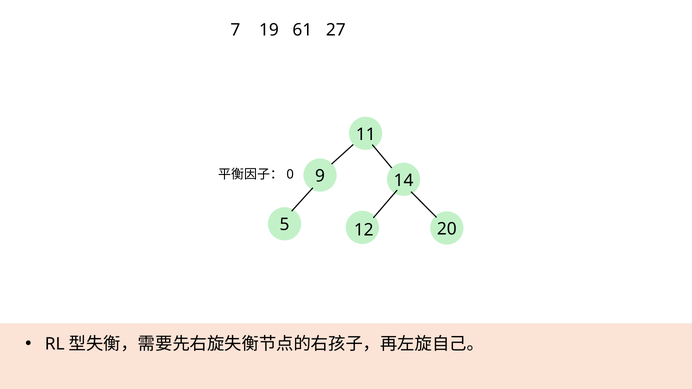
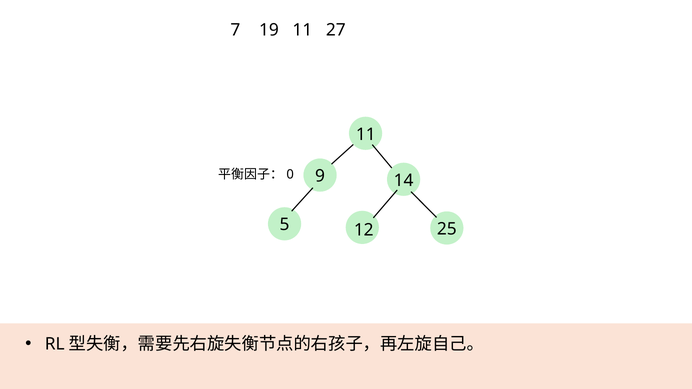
19 61: 61 -> 11 (302, 30)
20: 20 -> 25 (447, 229)
